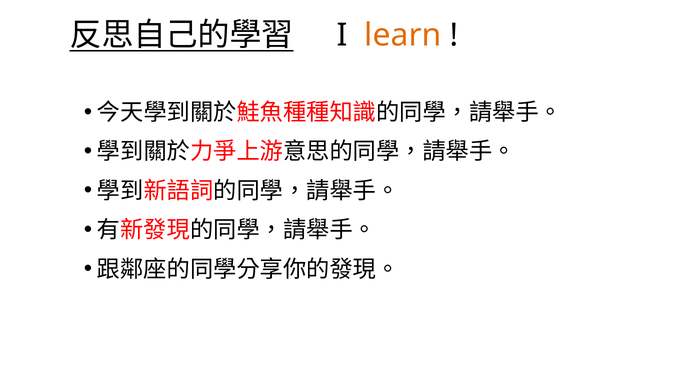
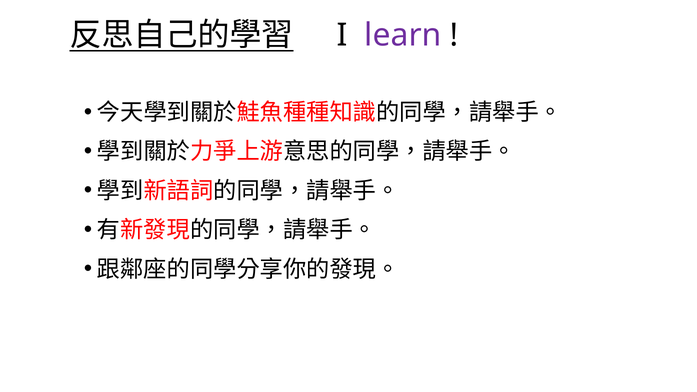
learn colour: orange -> purple (403, 35)
